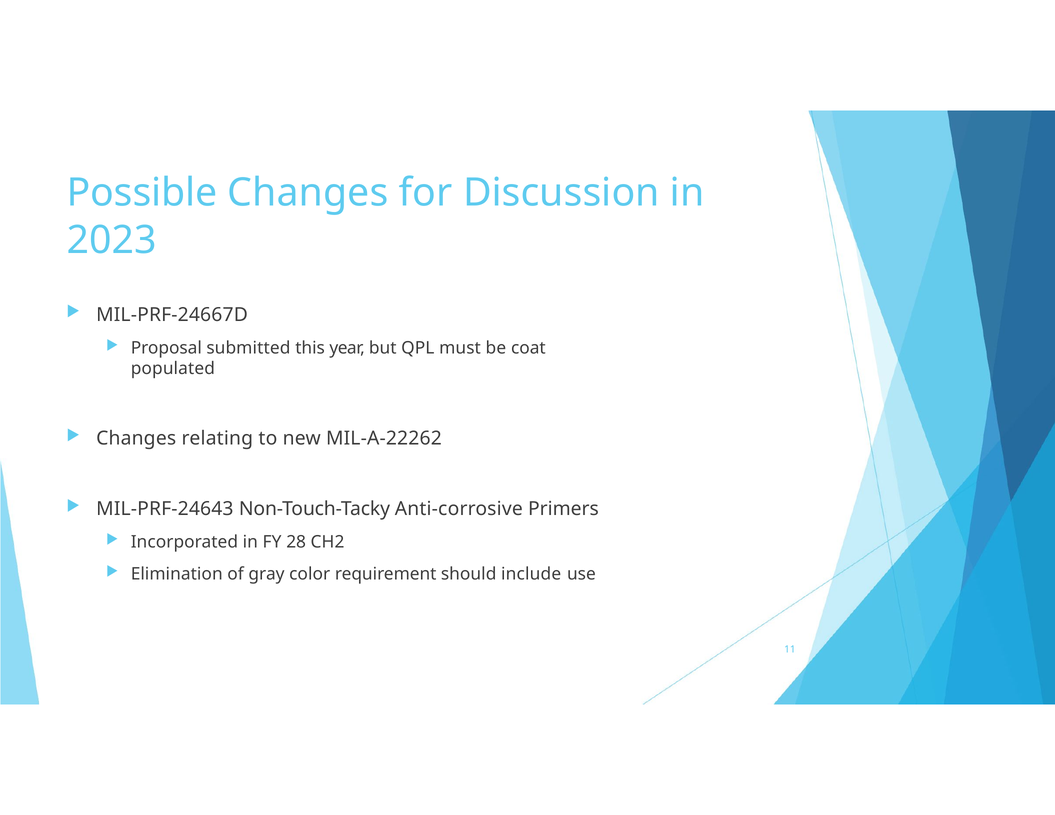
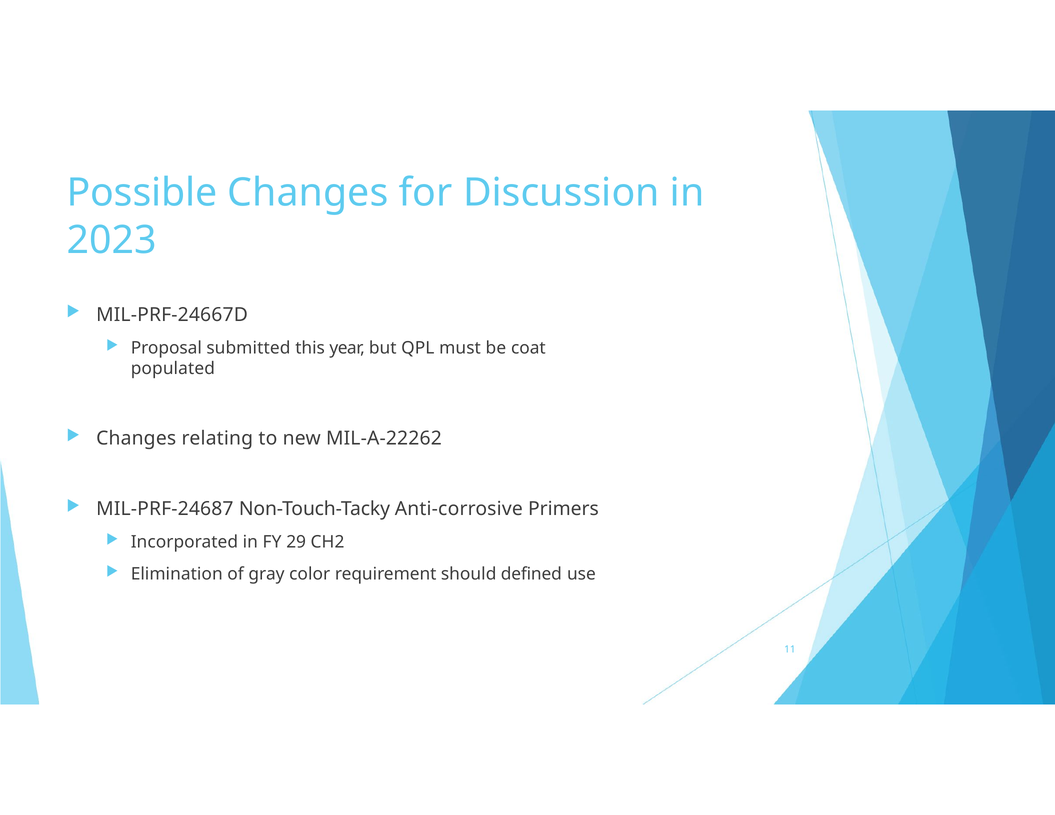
MIL-PRF-24643: MIL-PRF-24643 -> MIL-PRF-24687 (165, 509)
28: 28 -> 29 (296, 542)
include: include -> defined (531, 574)
